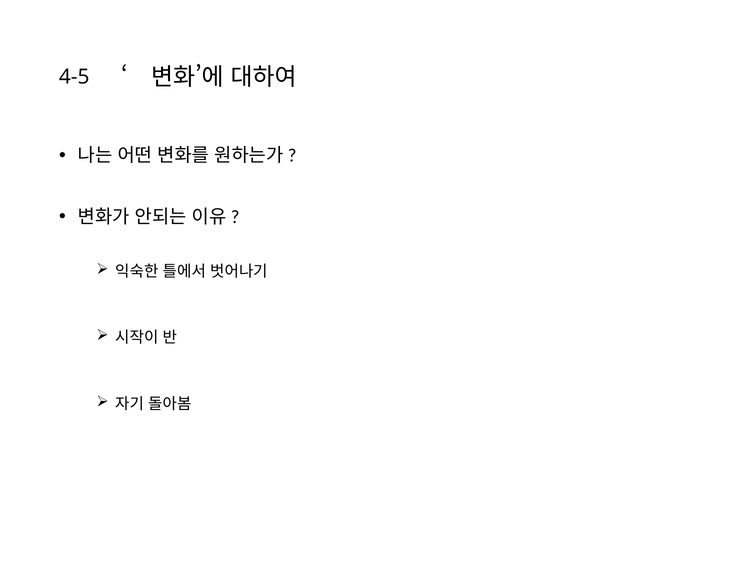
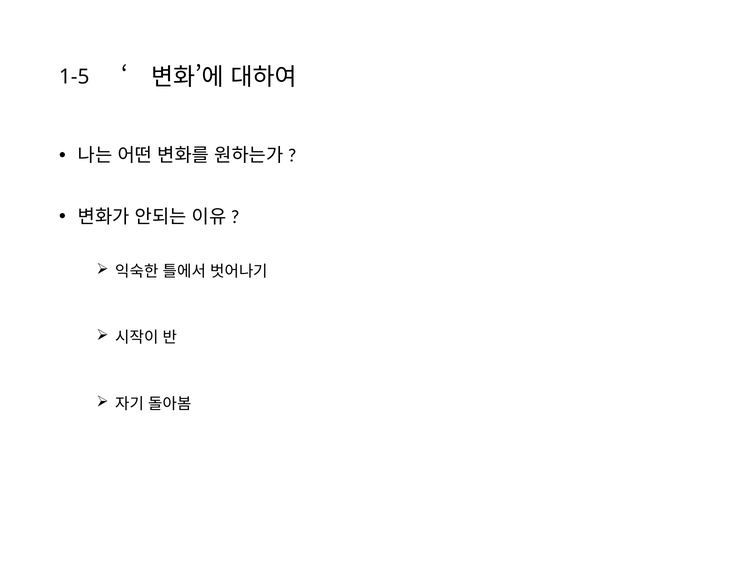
4-5: 4-5 -> 1-5 (74, 77)
